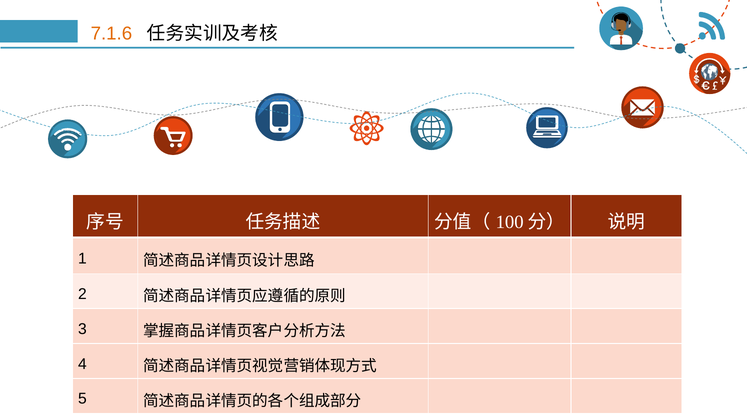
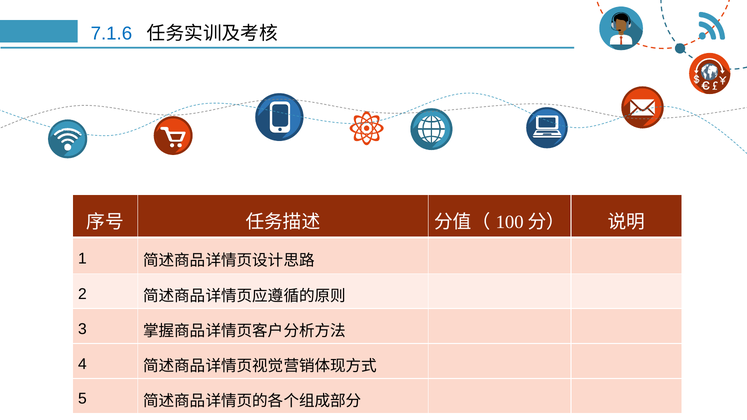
7.1.6 colour: orange -> blue (111, 34)
